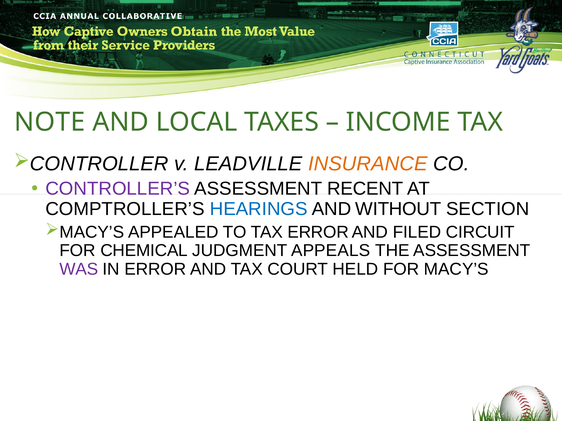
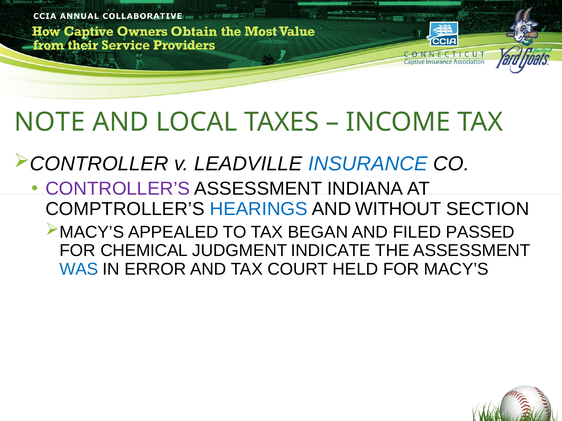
INSURANCE colour: orange -> blue (368, 164)
RECENT: RECENT -> INDIANA (365, 189)
TAX ERROR: ERROR -> BEGAN (318, 232)
CIRCUIT: CIRCUIT -> PASSED (480, 232)
APPEALS: APPEALS -> INDICATE (331, 251)
WAS colour: purple -> blue (79, 269)
